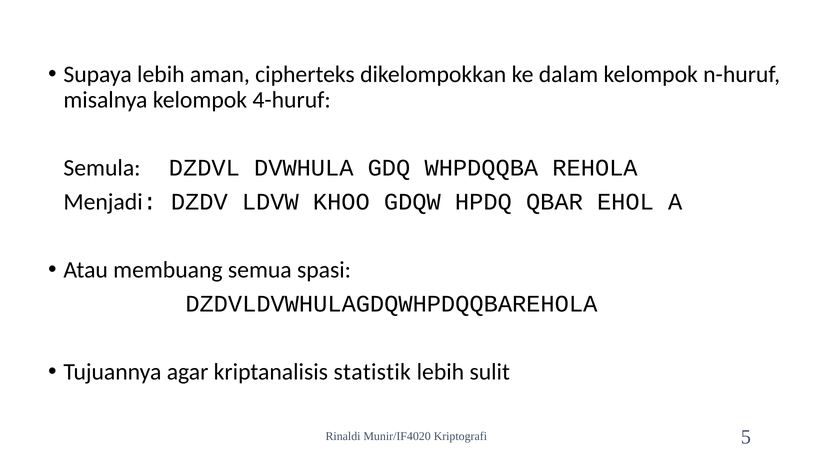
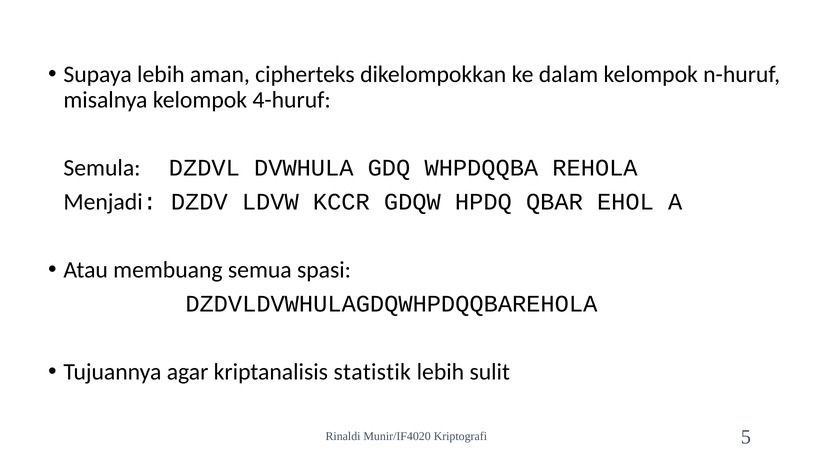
KHOO: KHOO -> KCCR (341, 202)
